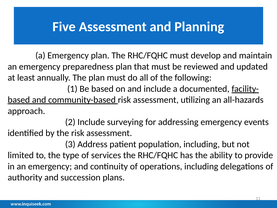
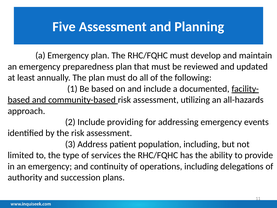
surveying: surveying -> providing (125, 122)
